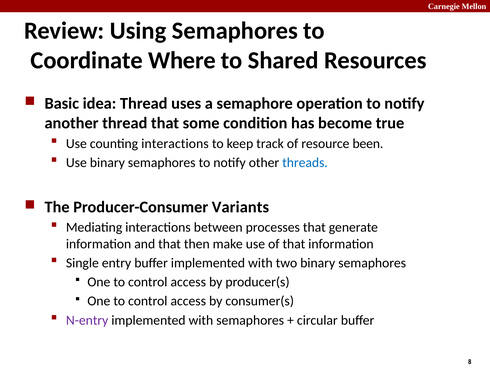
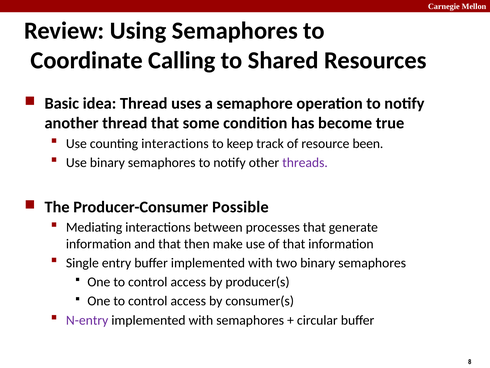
Where: Where -> Calling (182, 60)
threads colour: blue -> purple (305, 162)
Variants: Variants -> Possible (240, 207)
